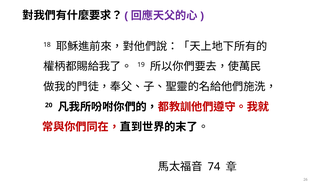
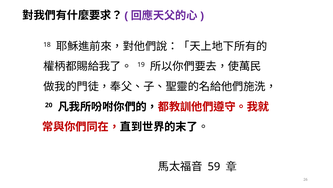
74: 74 -> 59 (214, 166)
